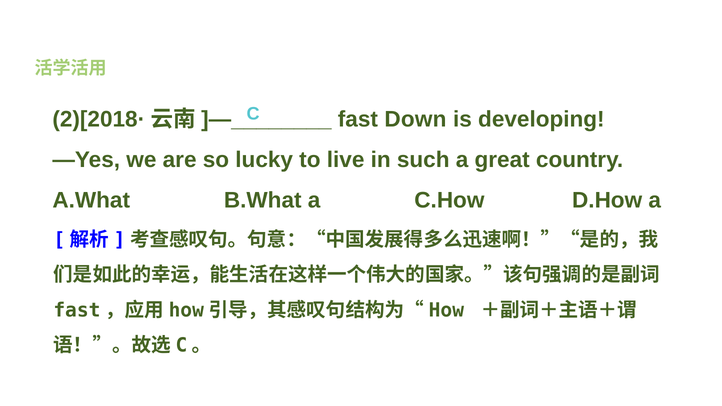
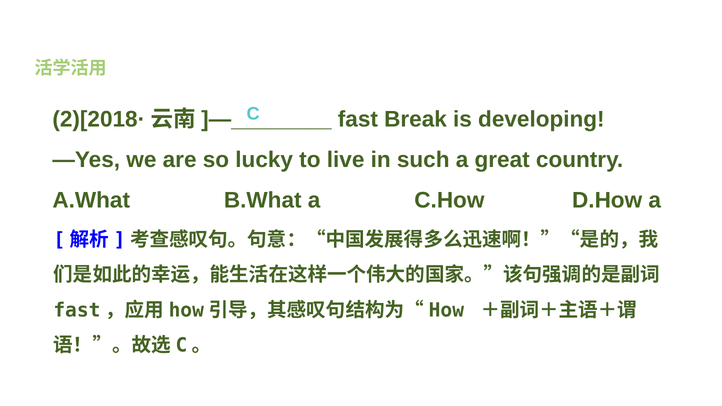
Down: Down -> Break (416, 119)
